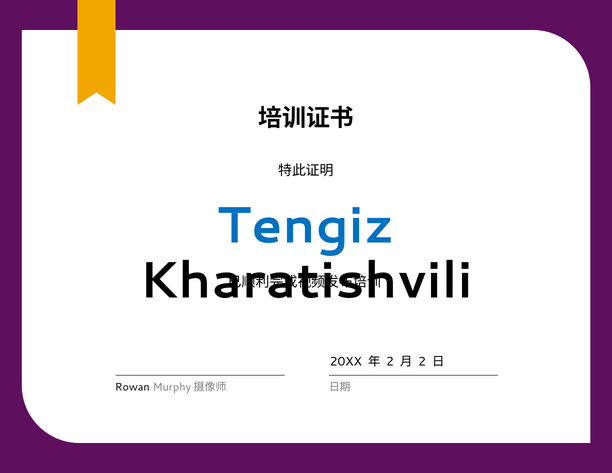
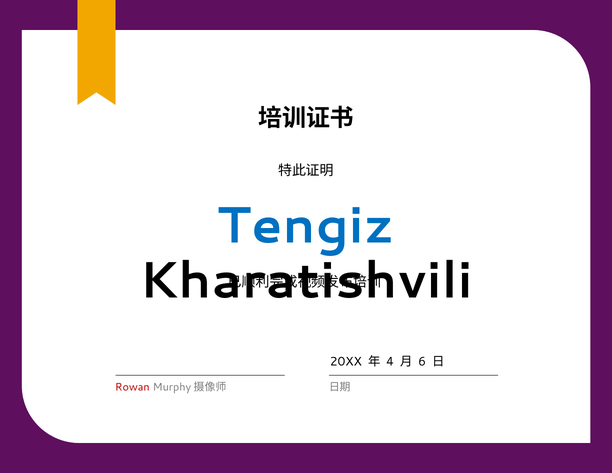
2: 2 -> 4 (390, 362)
2: 2 -> 6 (422, 362)
Rowan colour: black -> red (132, 387)
